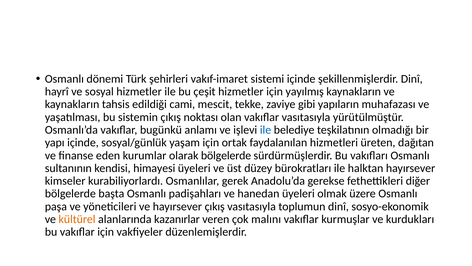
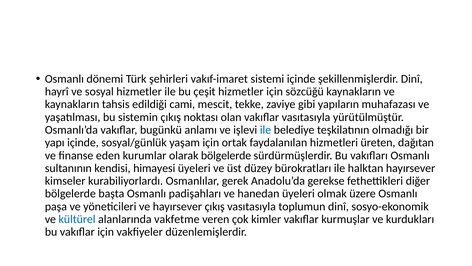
yayılmış: yayılmış -> sözcüğü (305, 91)
kültürel colour: orange -> blue (77, 219)
kazanırlar: kazanırlar -> vakfetme (177, 219)
malını: malını -> kimler (266, 219)
